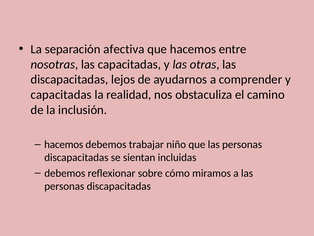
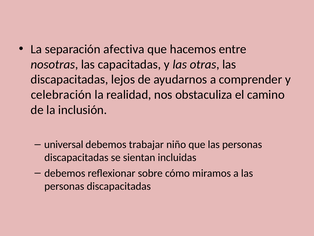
capacitadas: capacitadas -> celebración (61, 95)
hacemos: hacemos -> universal (64, 144)
